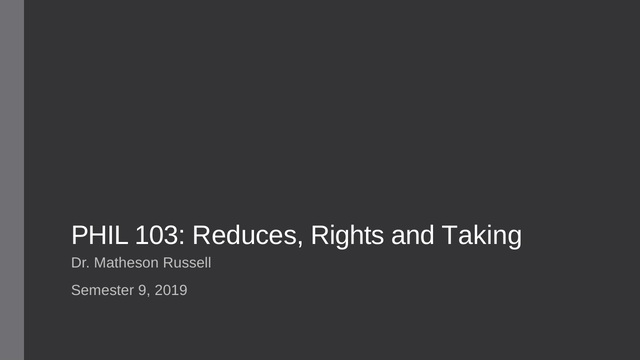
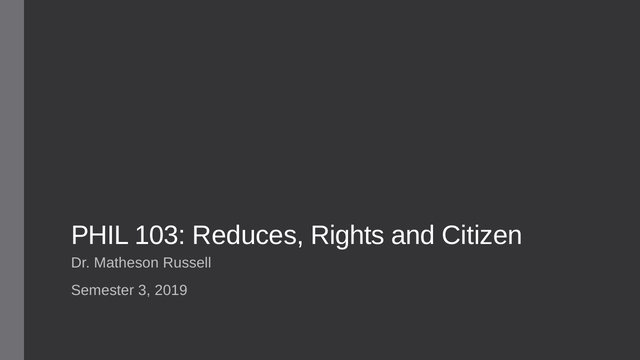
Taking: Taking -> Citizen (482, 235)
9: 9 -> 3 (144, 290)
